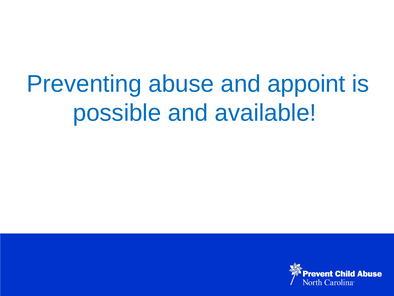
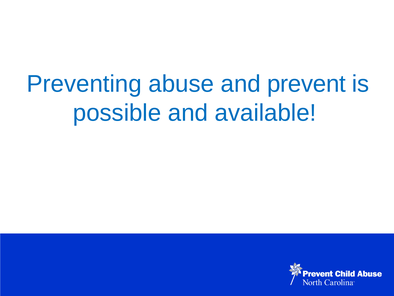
appoint: appoint -> prevent (306, 84)
